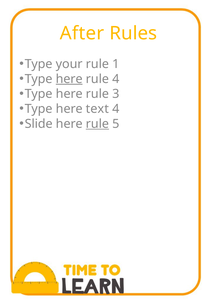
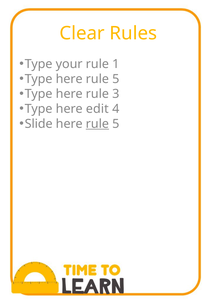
After: After -> Clear (82, 33)
here underline: present -> none (69, 79)
4: 4 -> 5 (116, 79)
text: text -> edit (97, 109)
